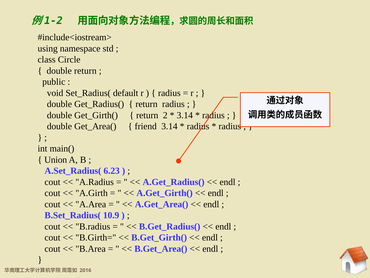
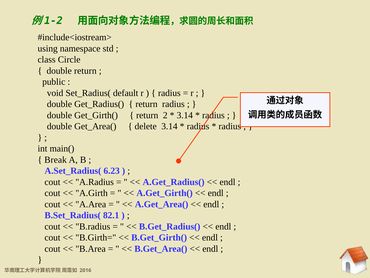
friend: friend -> delete (146, 126)
Union: Union -> Break (56, 159)
10.9: 10.9 -> 82.1 (111, 215)
